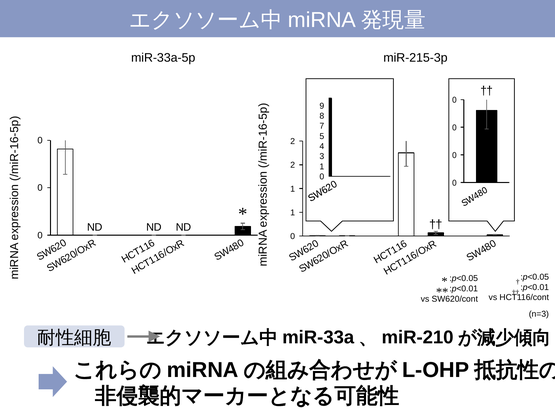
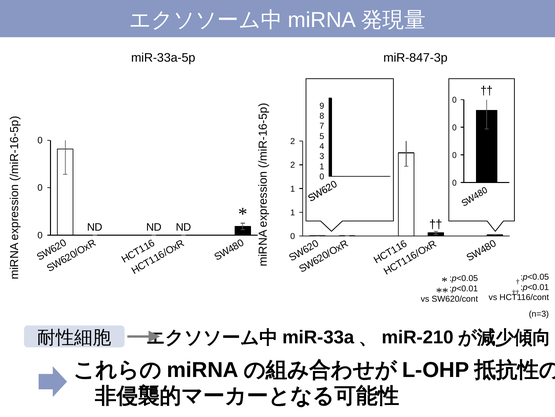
miR-215-3p: miR-215-3p -> miR-847-3p (415, 58)
